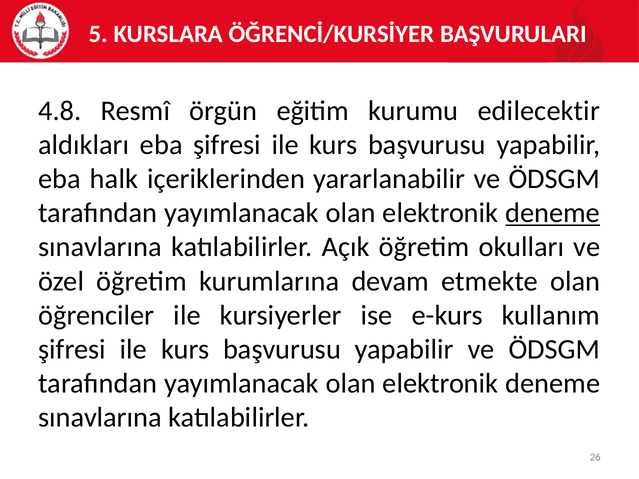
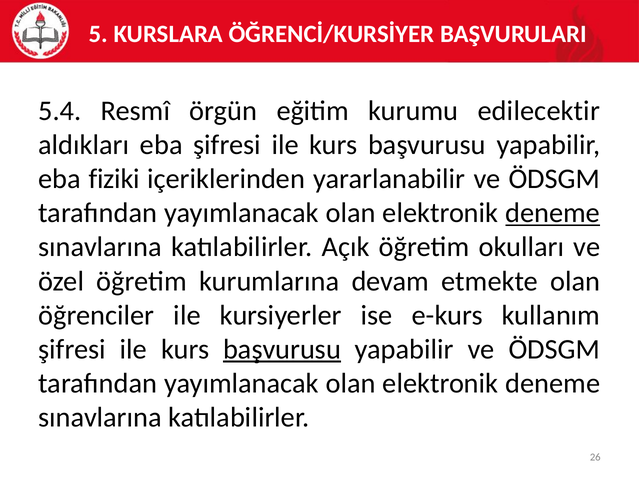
4.8: 4.8 -> 5.4 (60, 111)
halk: halk -> fiziki (114, 179)
başvurusu underline: none -> present (282, 349)
